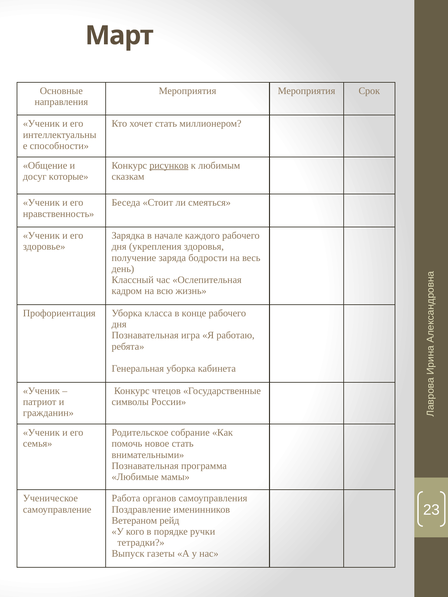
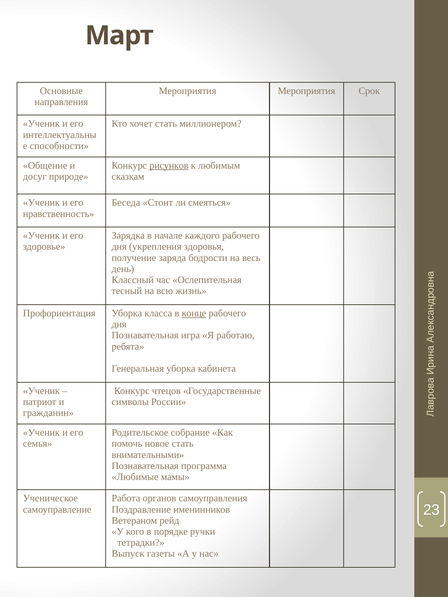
которые: которые -> природе (69, 177)
кадром: кадром -> тесный (127, 291)
конце underline: none -> present (194, 313)
